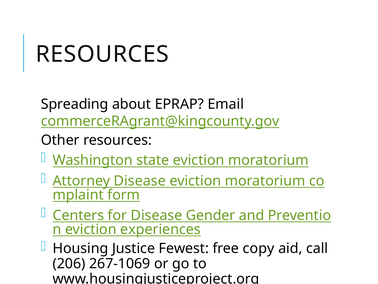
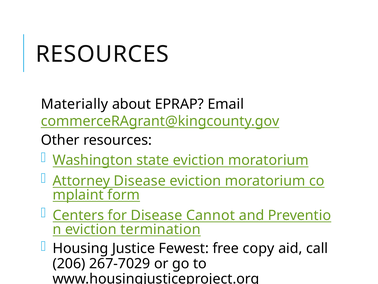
Spreading: Spreading -> Materially (74, 104)
Gender: Gender -> Cannot (210, 215)
experiences: experiences -> termination (160, 229)
267-1069: 267-1069 -> 267-7029 (120, 263)
